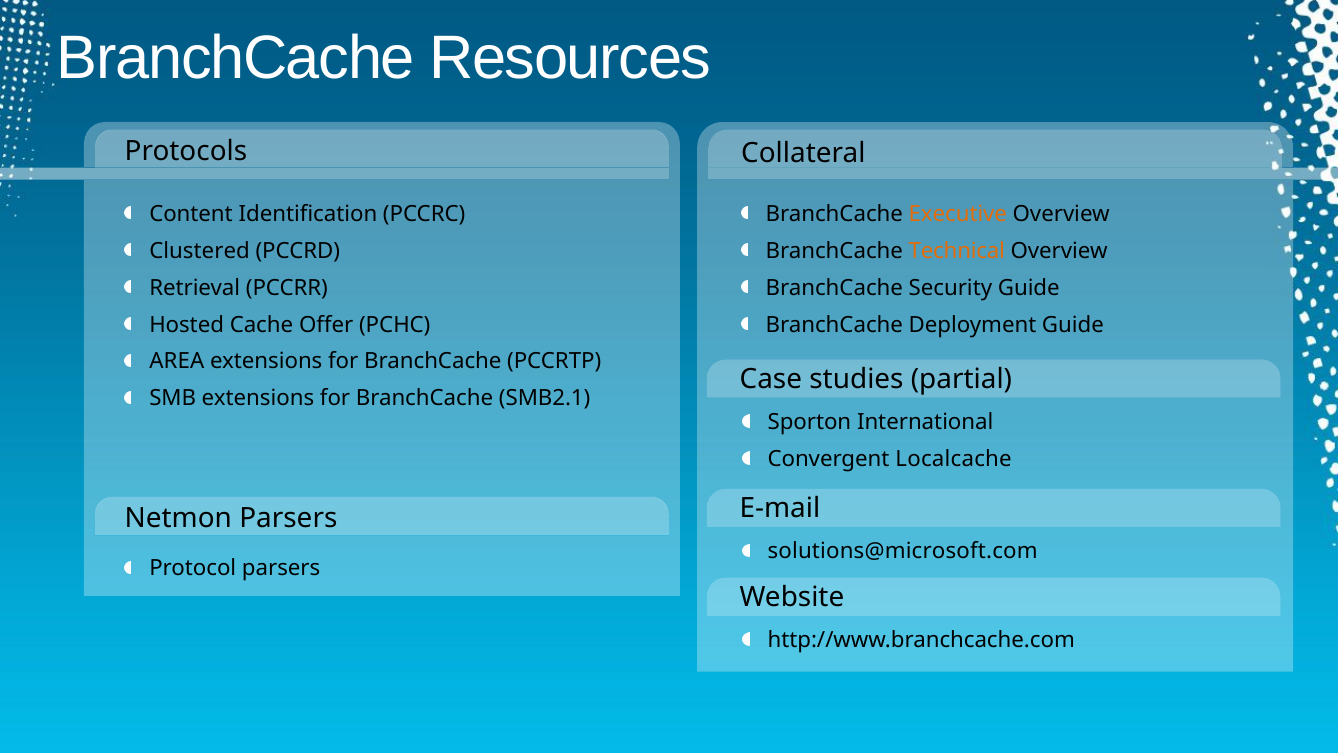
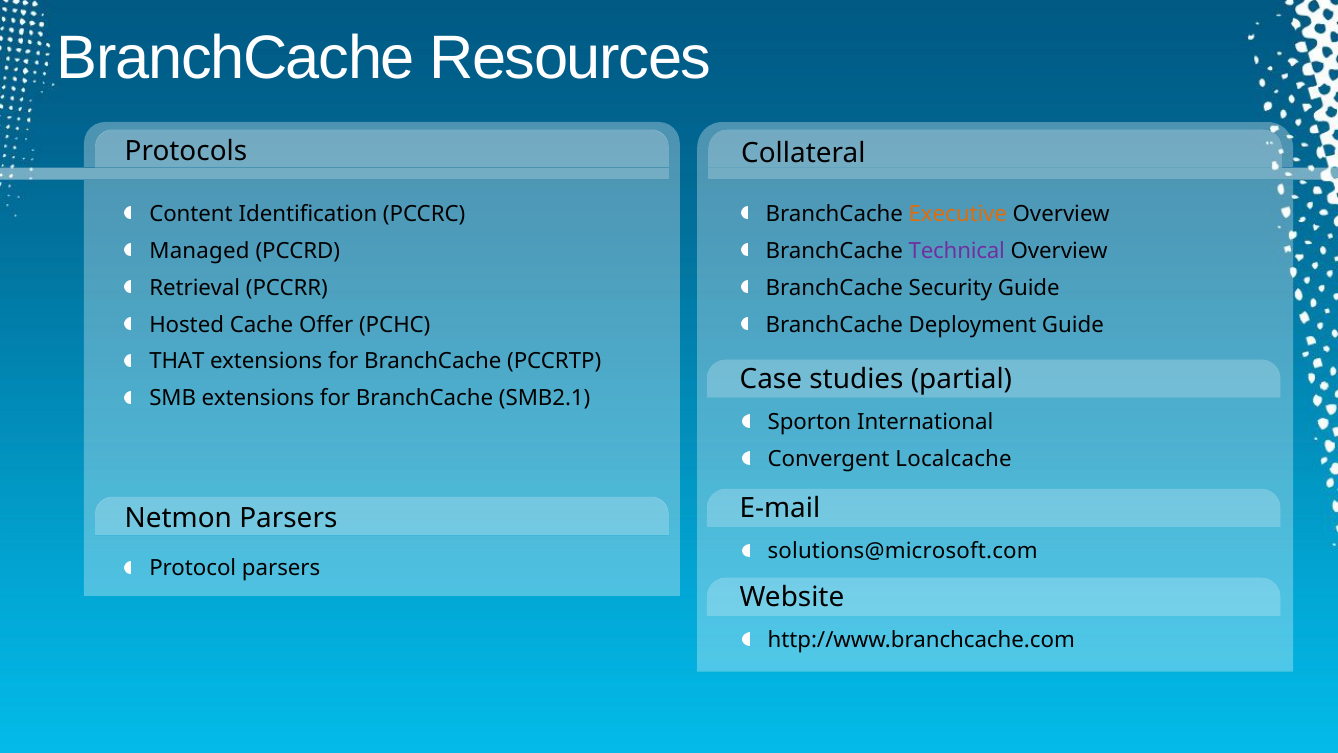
Clustered: Clustered -> Managed (199, 251)
Technical colour: orange -> purple (957, 251)
AREA: AREA -> THAT (177, 362)
